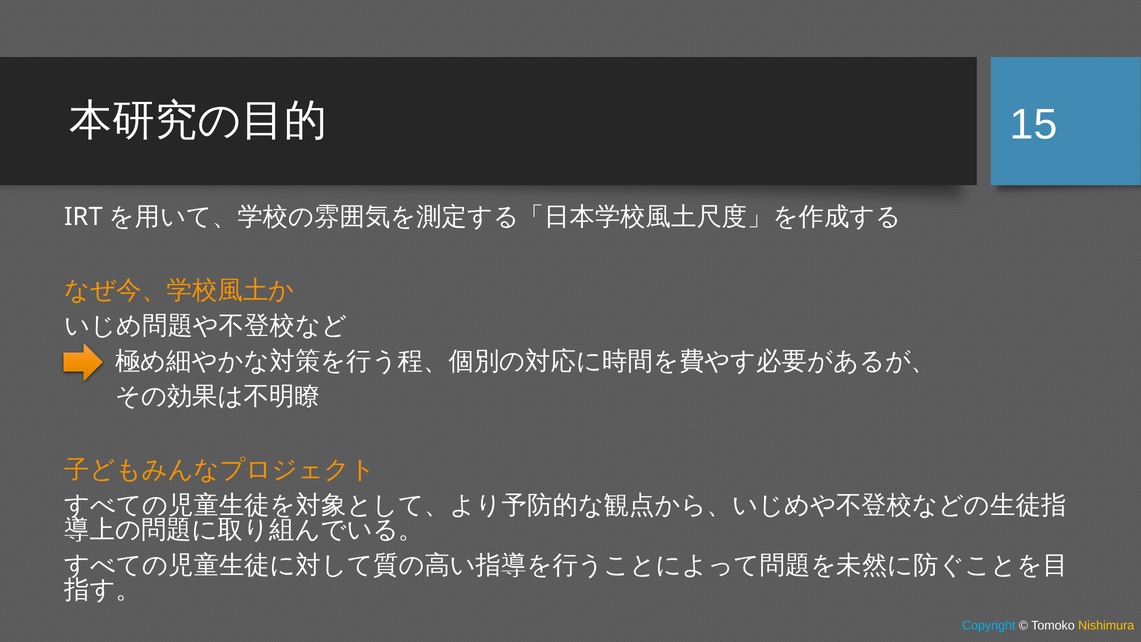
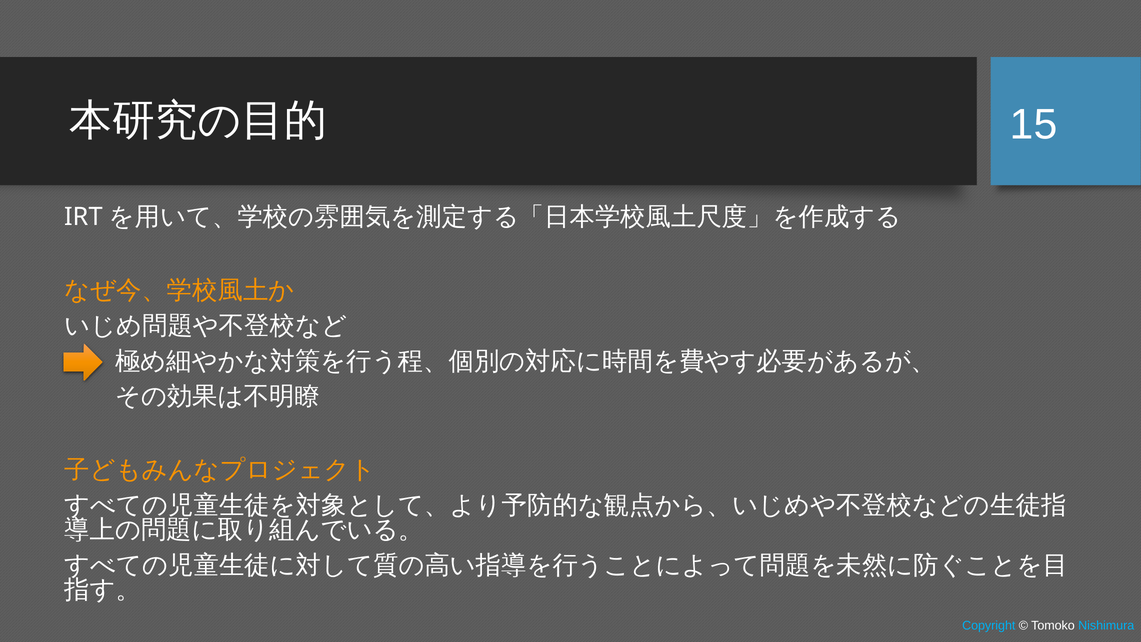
Nishimura colour: yellow -> light blue (1106, 626)
